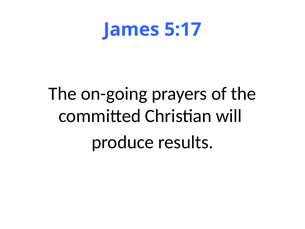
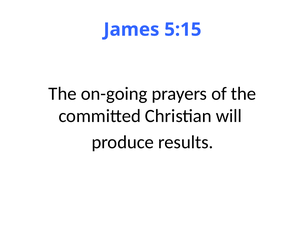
5:17: 5:17 -> 5:15 (183, 30)
